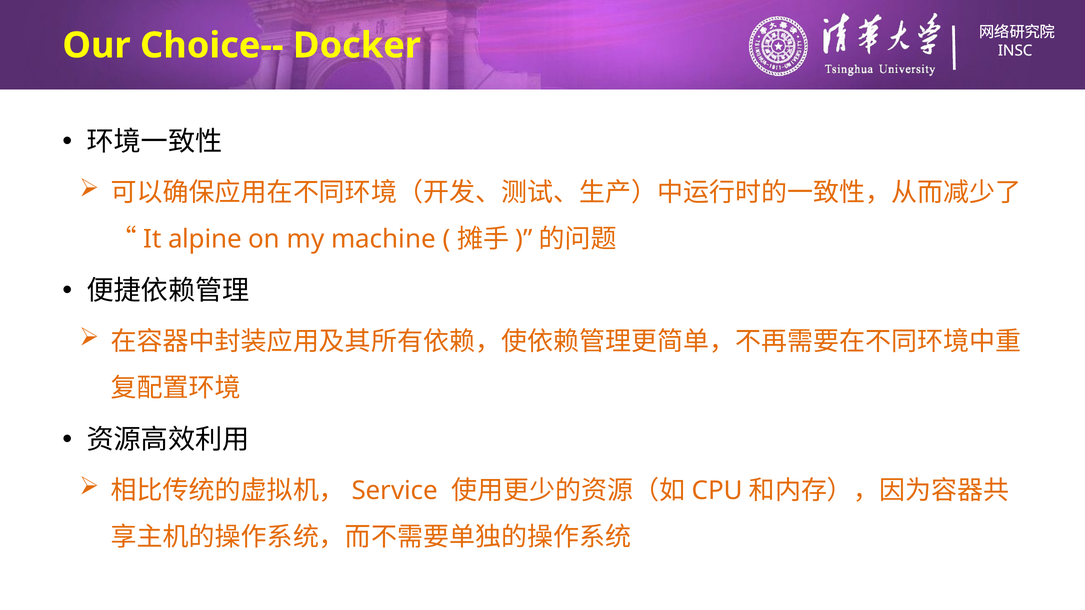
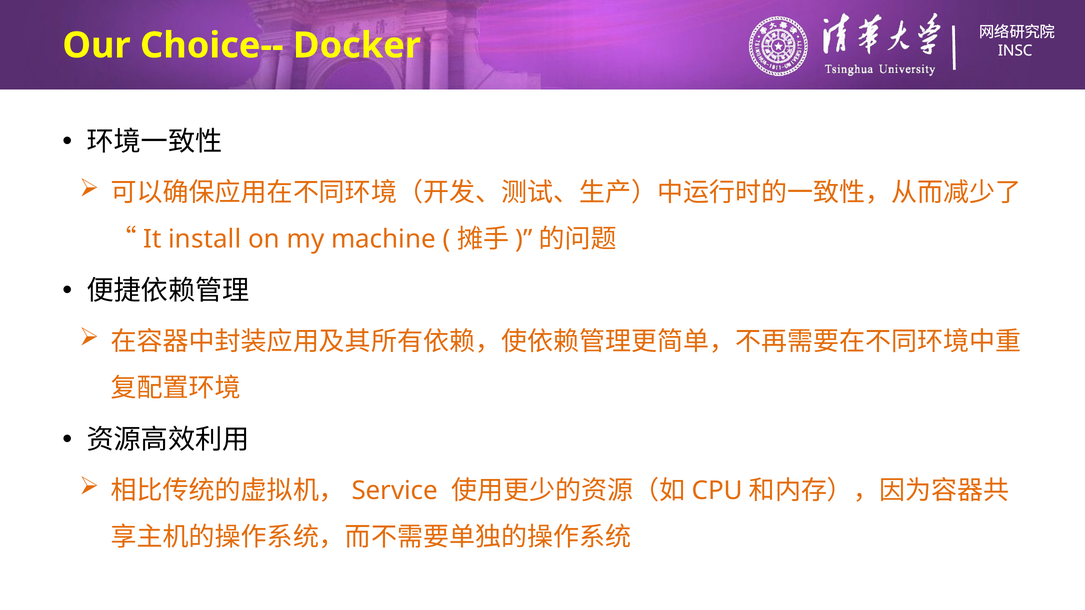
alpine: alpine -> install (205, 239)
